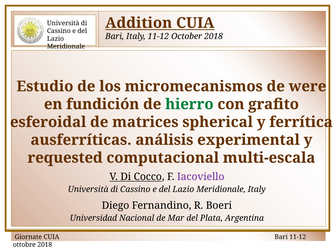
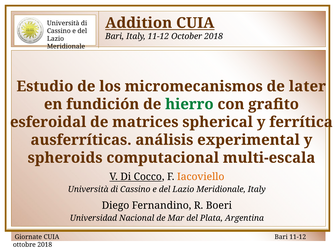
were: were -> later (307, 86)
requested: requested -> spheroids (65, 158)
Iacoviello colour: purple -> orange (201, 177)
